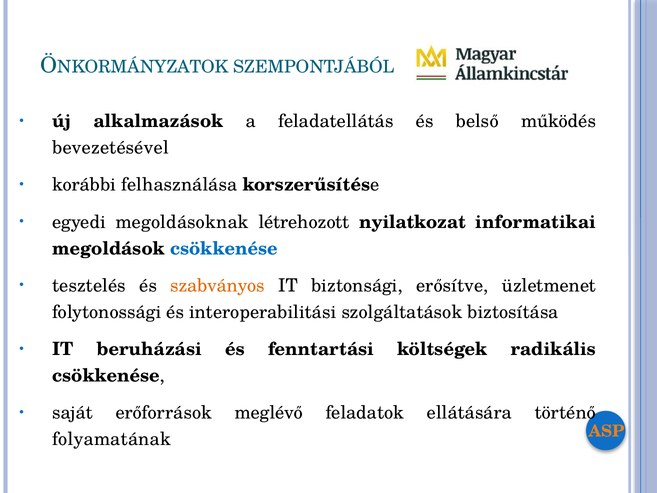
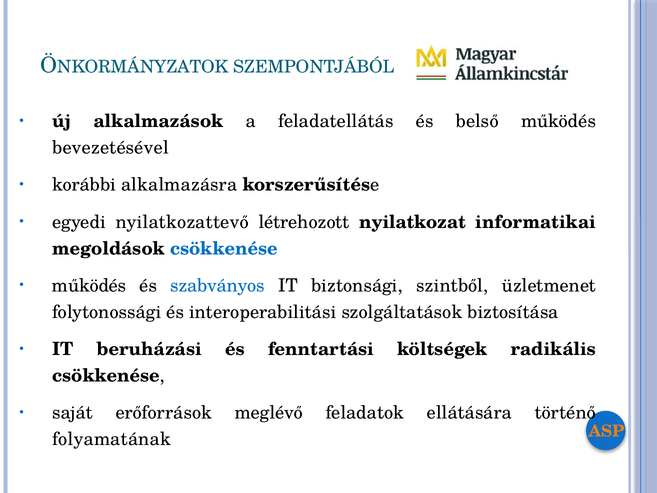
felhasználása: felhasználása -> alkalmazásra (179, 185)
megoldásoknak: megoldásoknak -> nyilatkozattevő (182, 222)
tesztelés: tesztelés -> működés (89, 286)
szabványos colour: orange -> blue (218, 286)
erősítve: erősítve -> szintből (452, 286)
